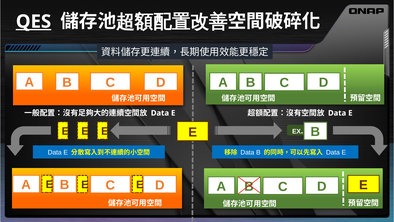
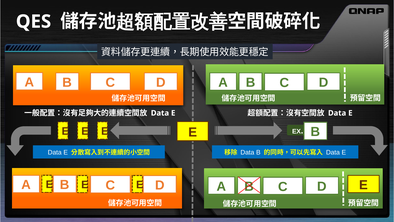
QES underline: present -> none (34, 22)
